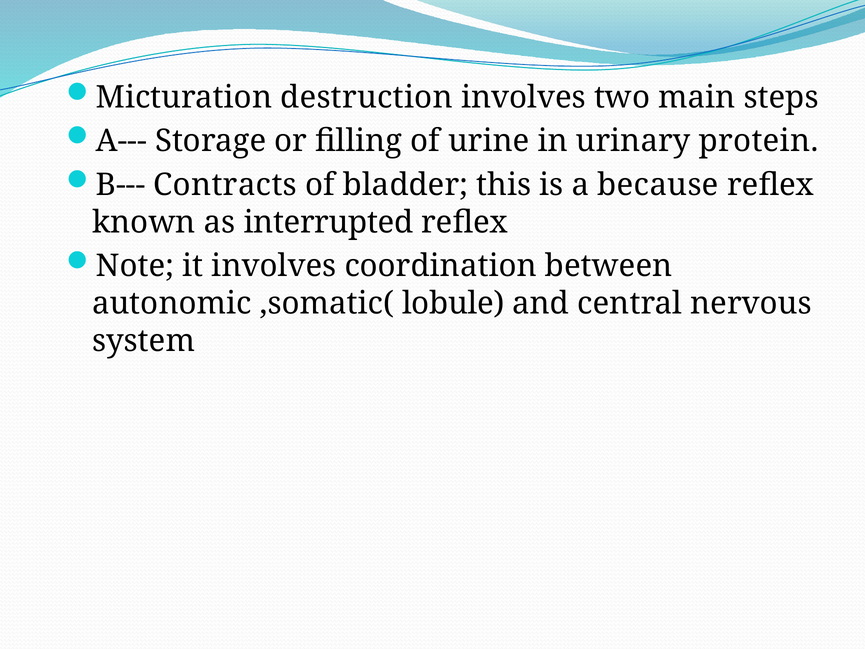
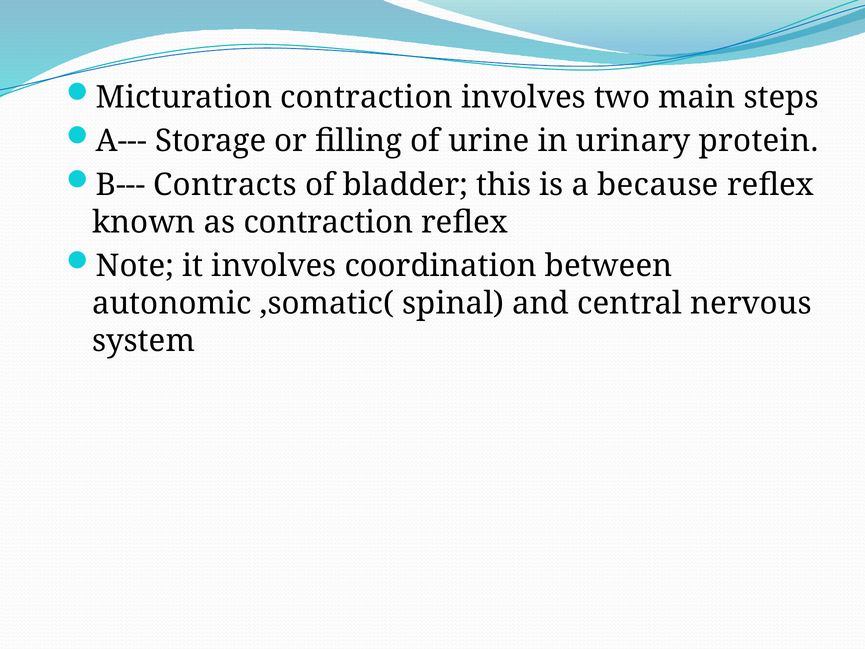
Micturation destruction: destruction -> contraction (367, 97)
as interrupted: interrupted -> contraction (328, 222)
lobule: lobule -> spinal (453, 303)
